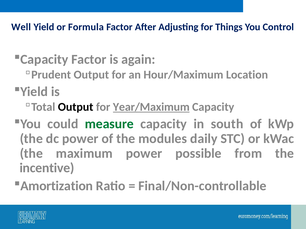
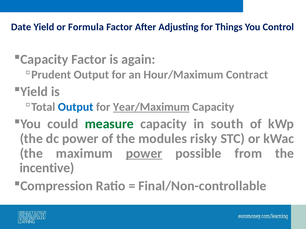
Well: Well -> Date (21, 27)
Location: Location -> Contract (247, 75)
Output colour: black -> blue (76, 107)
daily: daily -> risky (204, 139)
power underline: none -> present (144, 154)
Amortization: Amortization -> Compression (57, 186)
